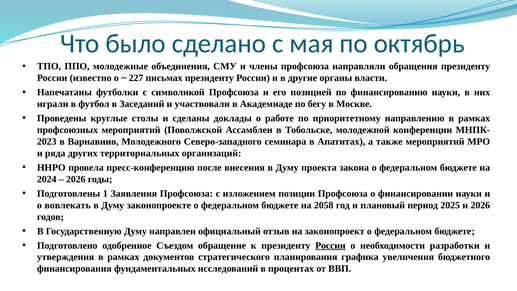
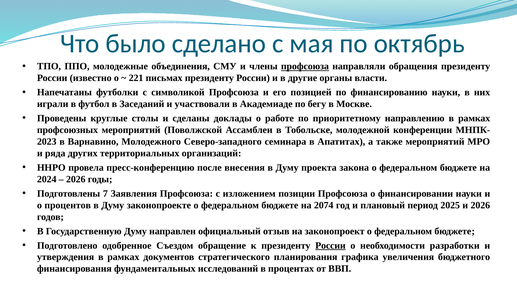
профсоюза underline: none -> present (305, 66)
227: 227 -> 221 (136, 78)
1: 1 -> 7 (105, 193)
вовлекать: вовлекать -> процентов (68, 205)
2058: 2058 -> 2074 (324, 205)
